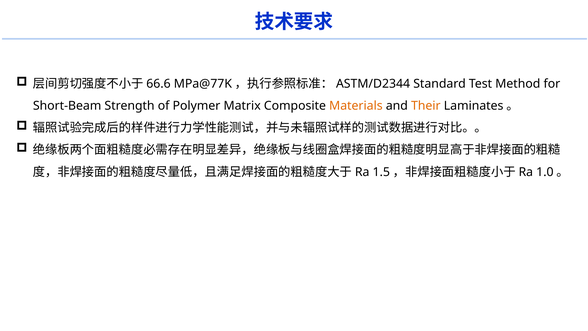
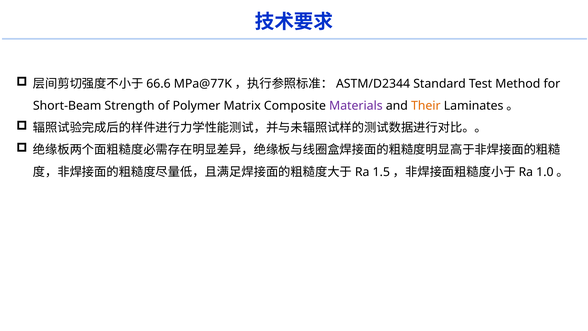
Materials colour: orange -> purple (356, 106)
